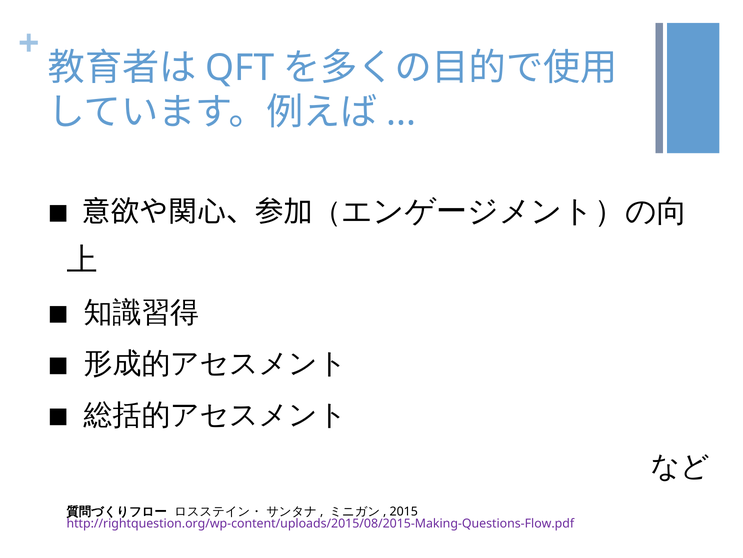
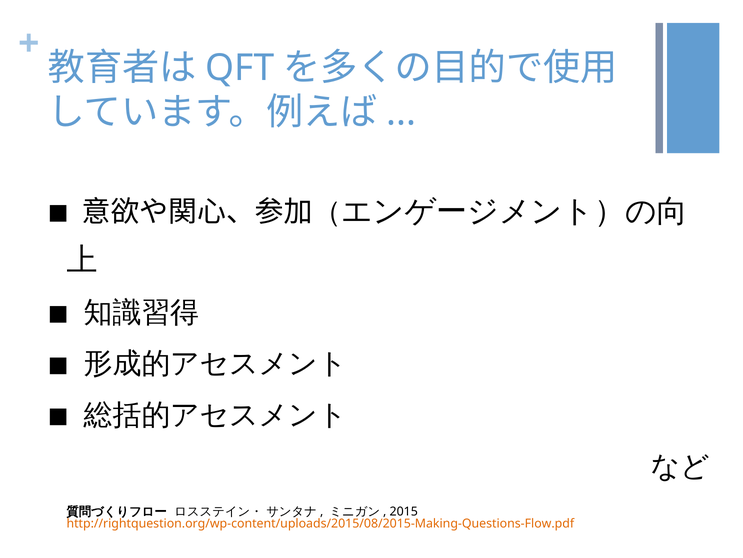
http://rightquestion.org/wp-content/uploads/2015/08/2015-Making-Questions-Flow.pdf colour: purple -> orange (320, 523)
